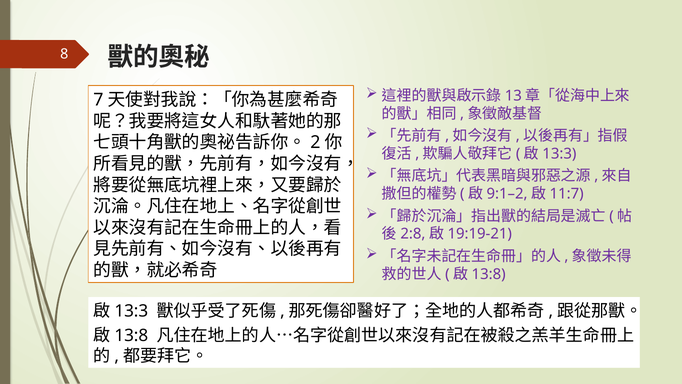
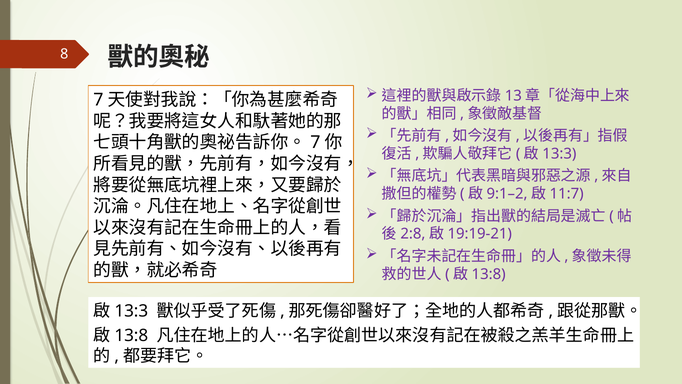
2: 2 -> 7 (315, 142)
